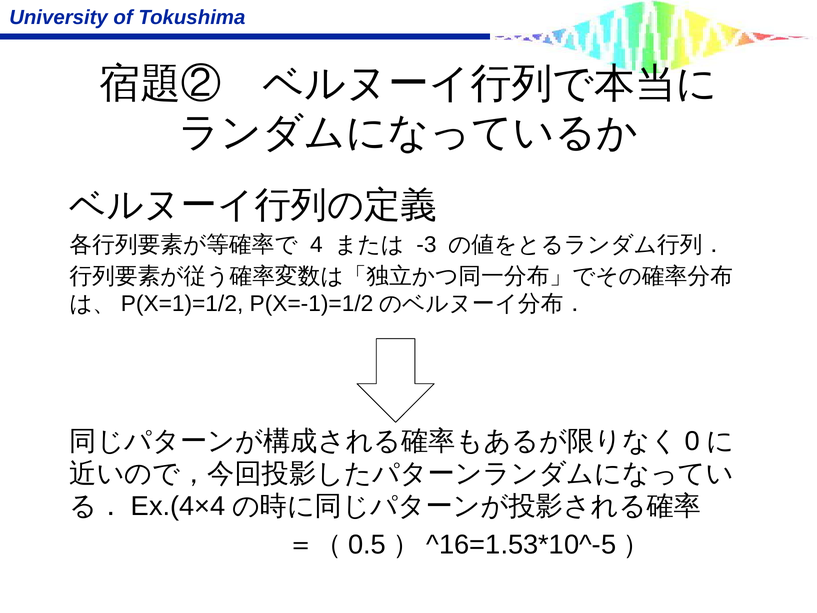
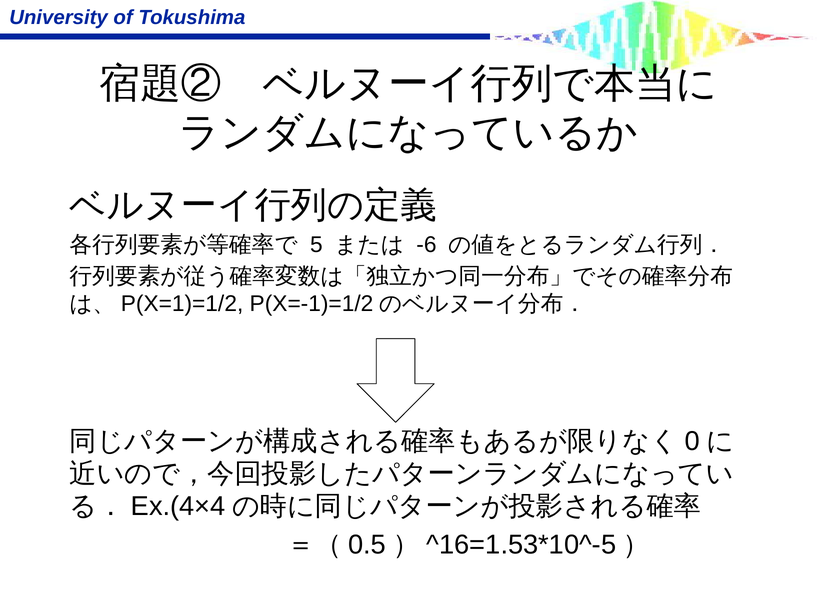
4: 4 -> 5 (316, 244)
-3: -3 -> -6 (426, 244)
